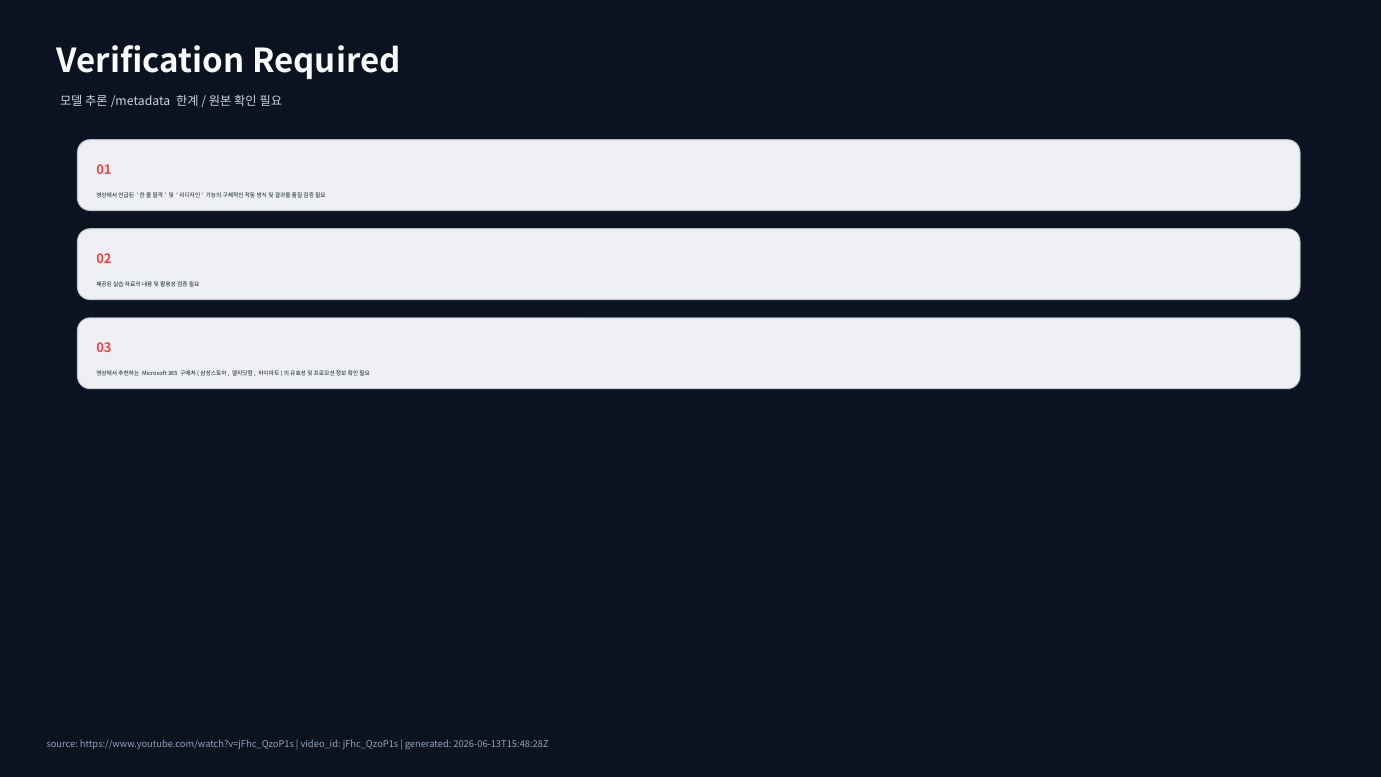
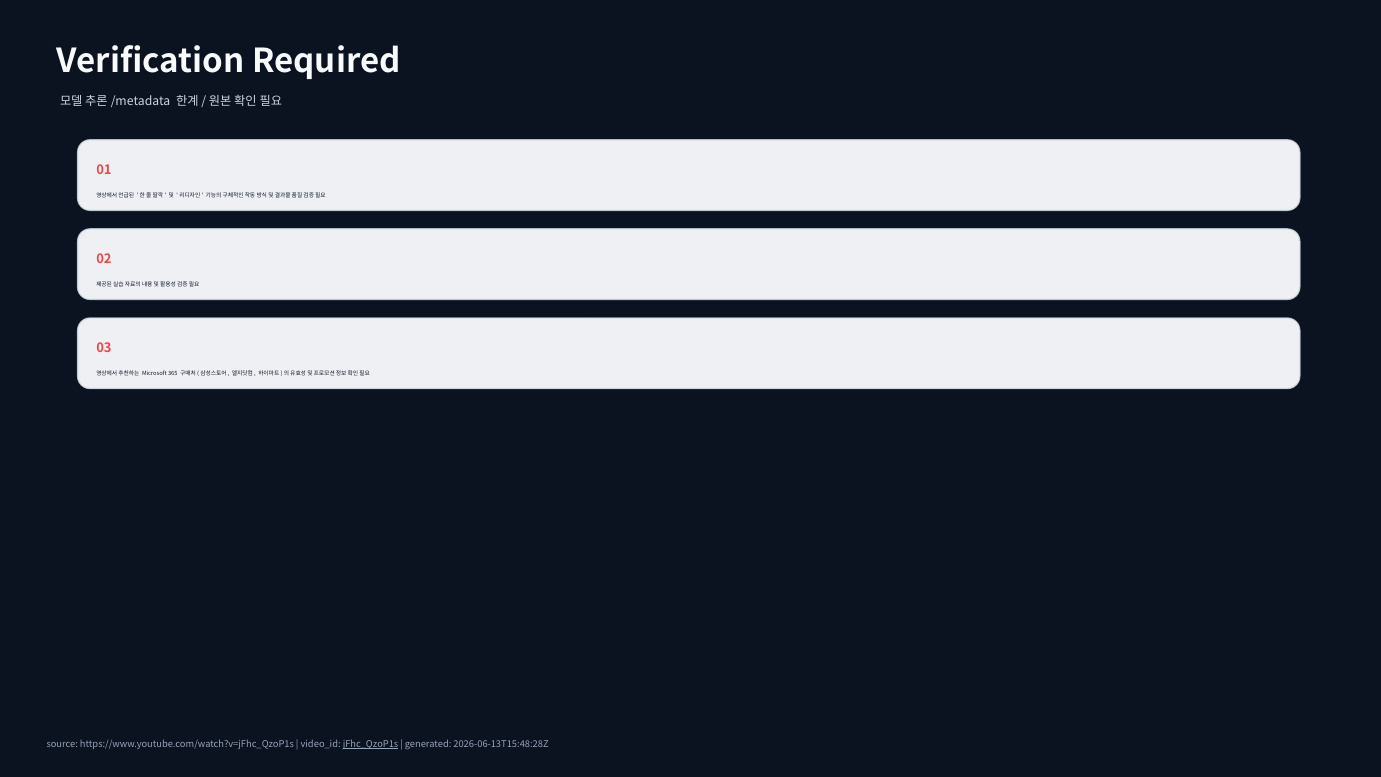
jFhc_QzoP1s underline: none -> present (371, 744)
